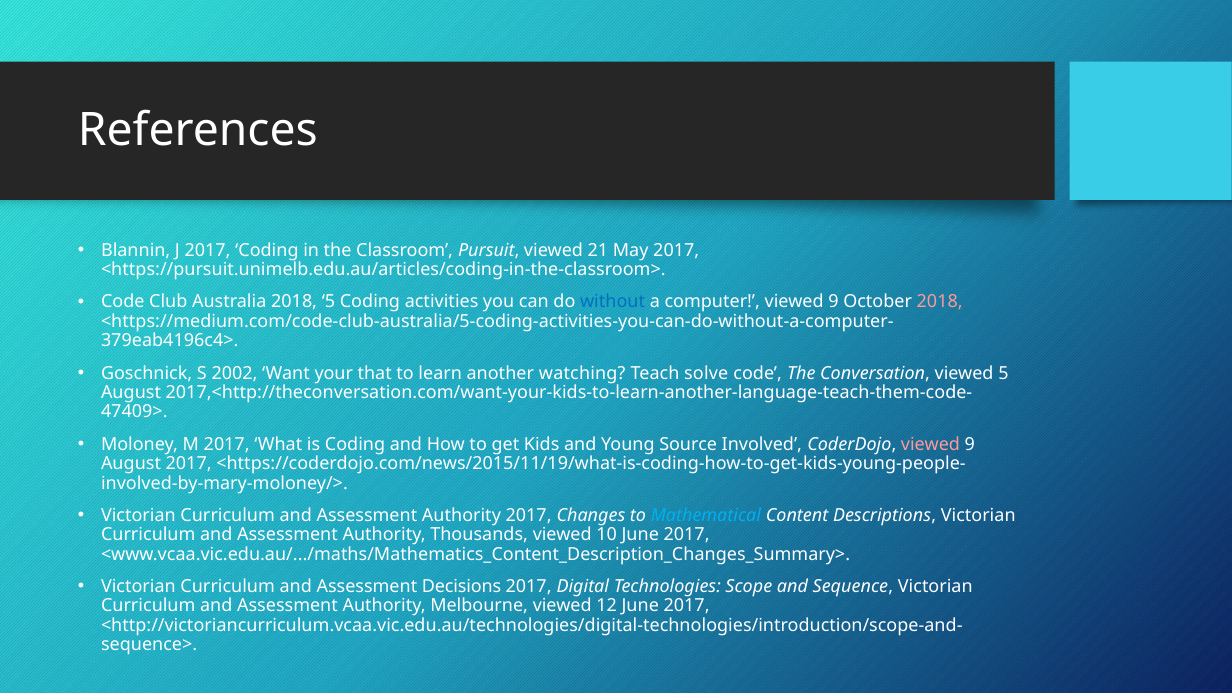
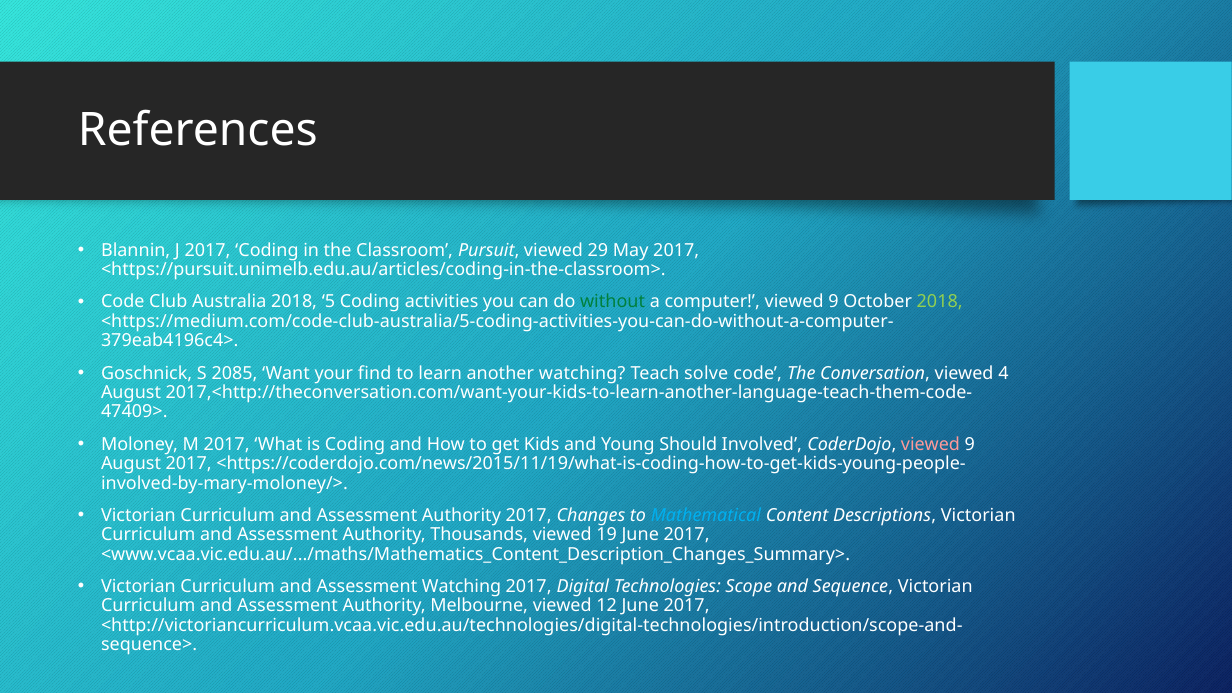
21: 21 -> 29 (598, 250)
without colour: blue -> green (613, 302)
2018 colour: pink -> light green (940, 302)
2002: 2002 -> 2085 (235, 373)
that: that -> find (375, 373)
viewed 5: 5 -> 4 (1003, 373)
Source: Source -> Should (688, 444)
10: 10 -> 19 (607, 535)
Assessment Decisions: Decisions -> Watching (462, 587)
